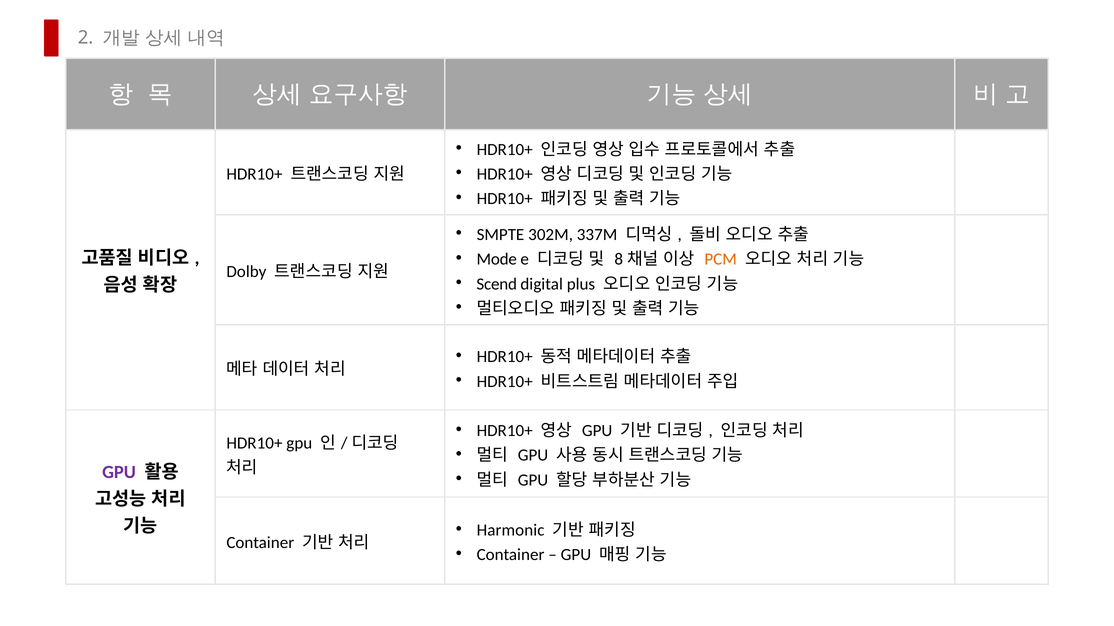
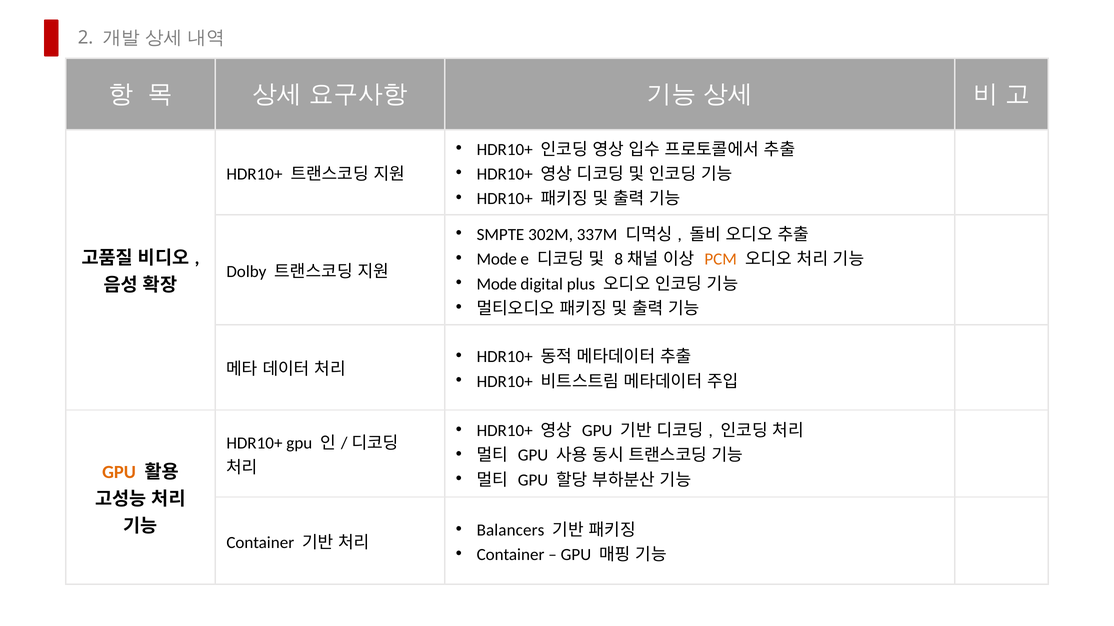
Scend: Scend -> Mode (497, 284)
GPU colour: purple -> orange (119, 473)
Harmonic: Harmonic -> Balancers (511, 531)
